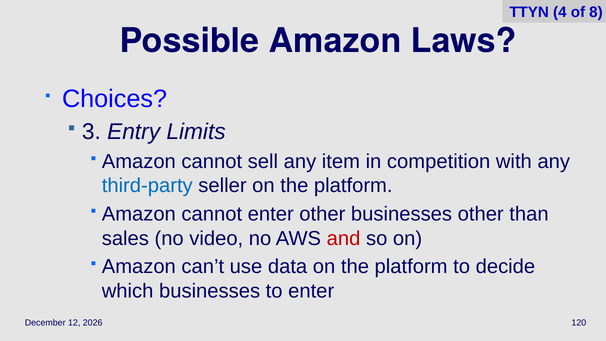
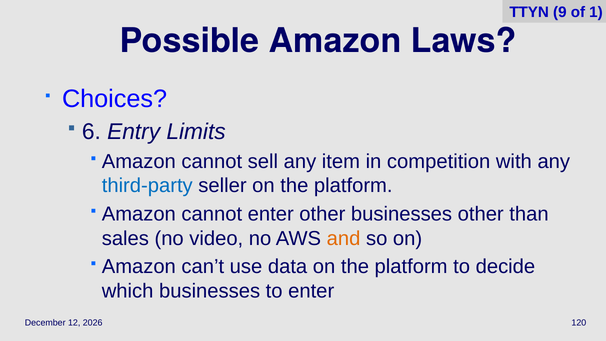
4: 4 -> 9 (560, 12)
8: 8 -> 1 (596, 12)
3: 3 -> 6 (91, 132)
and colour: red -> orange (344, 238)
